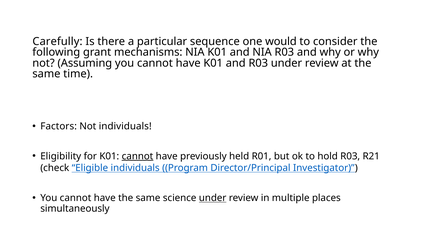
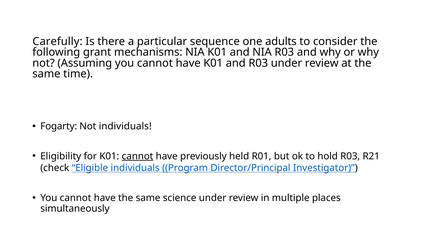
would: would -> adults (281, 42)
Factors: Factors -> Fogarty (59, 126)
under underline: present -> none (213, 198)
